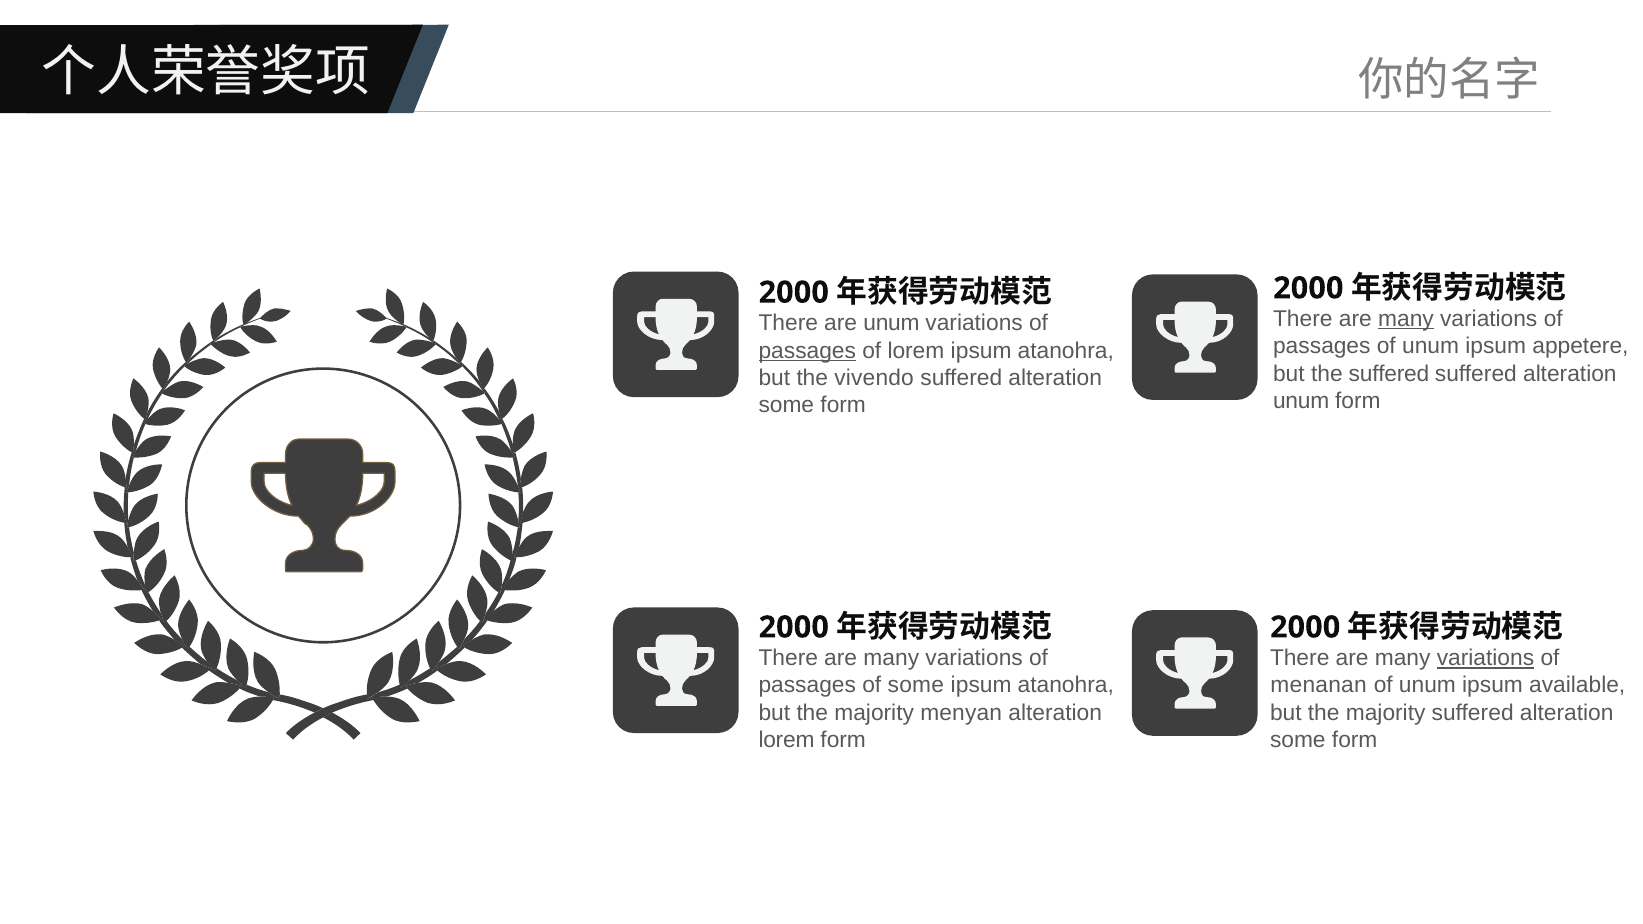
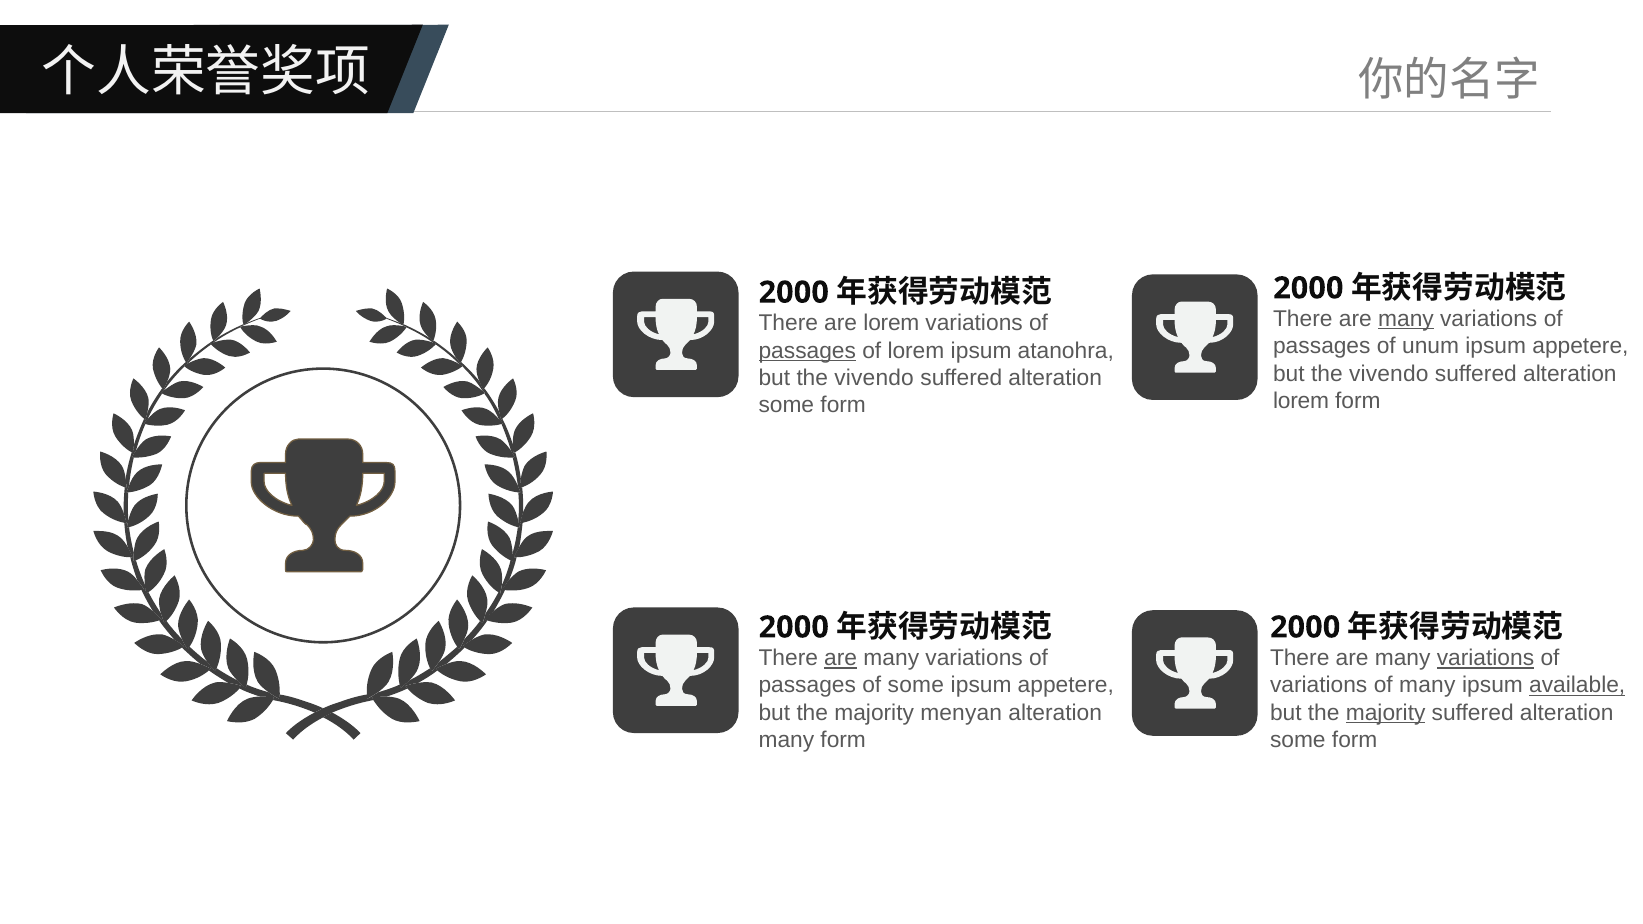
are unum: unum -> lorem (891, 323)
suffered: suffered -> vivendo (1389, 374)
unum: unum -> lorem (1301, 401)
are underline: none -> present (841, 658)
atanohra: atanohra -> appetere (1066, 686)
menanan: menanan -> variations (1319, 686)
unum: unum -> many (1427, 686)
available underline: none -> present (1577, 686)
majority underline: none -> present (1386, 713)
lorem: lorem -> many (786, 740)
